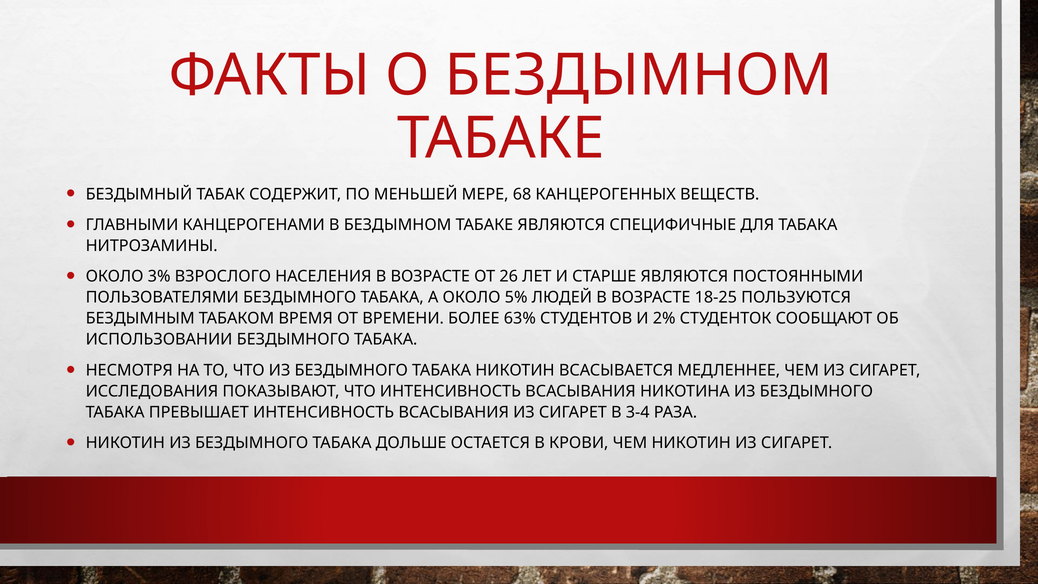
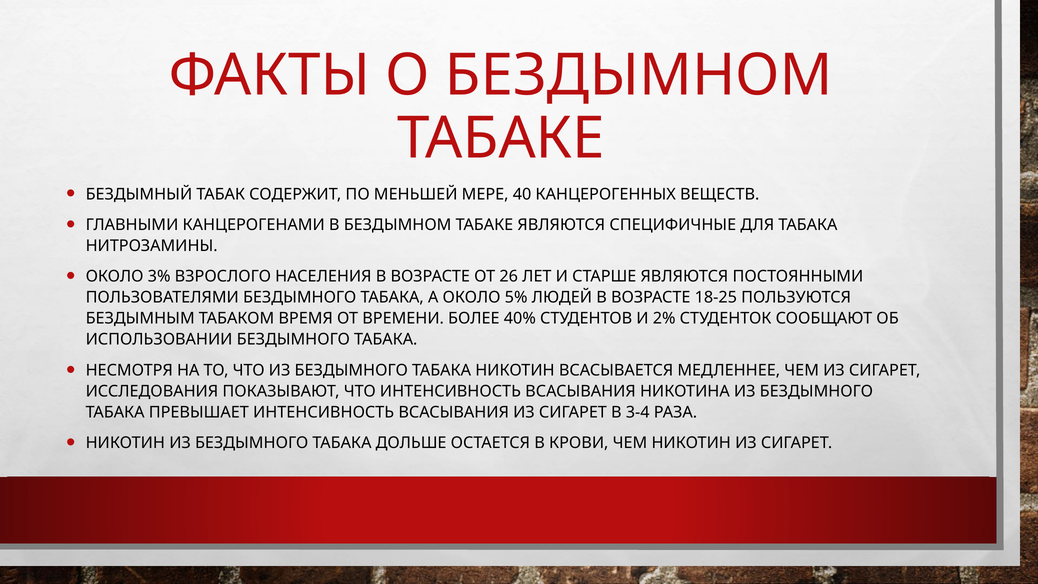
68: 68 -> 40 (522, 194)
63%: 63% -> 40% (520, 319)
